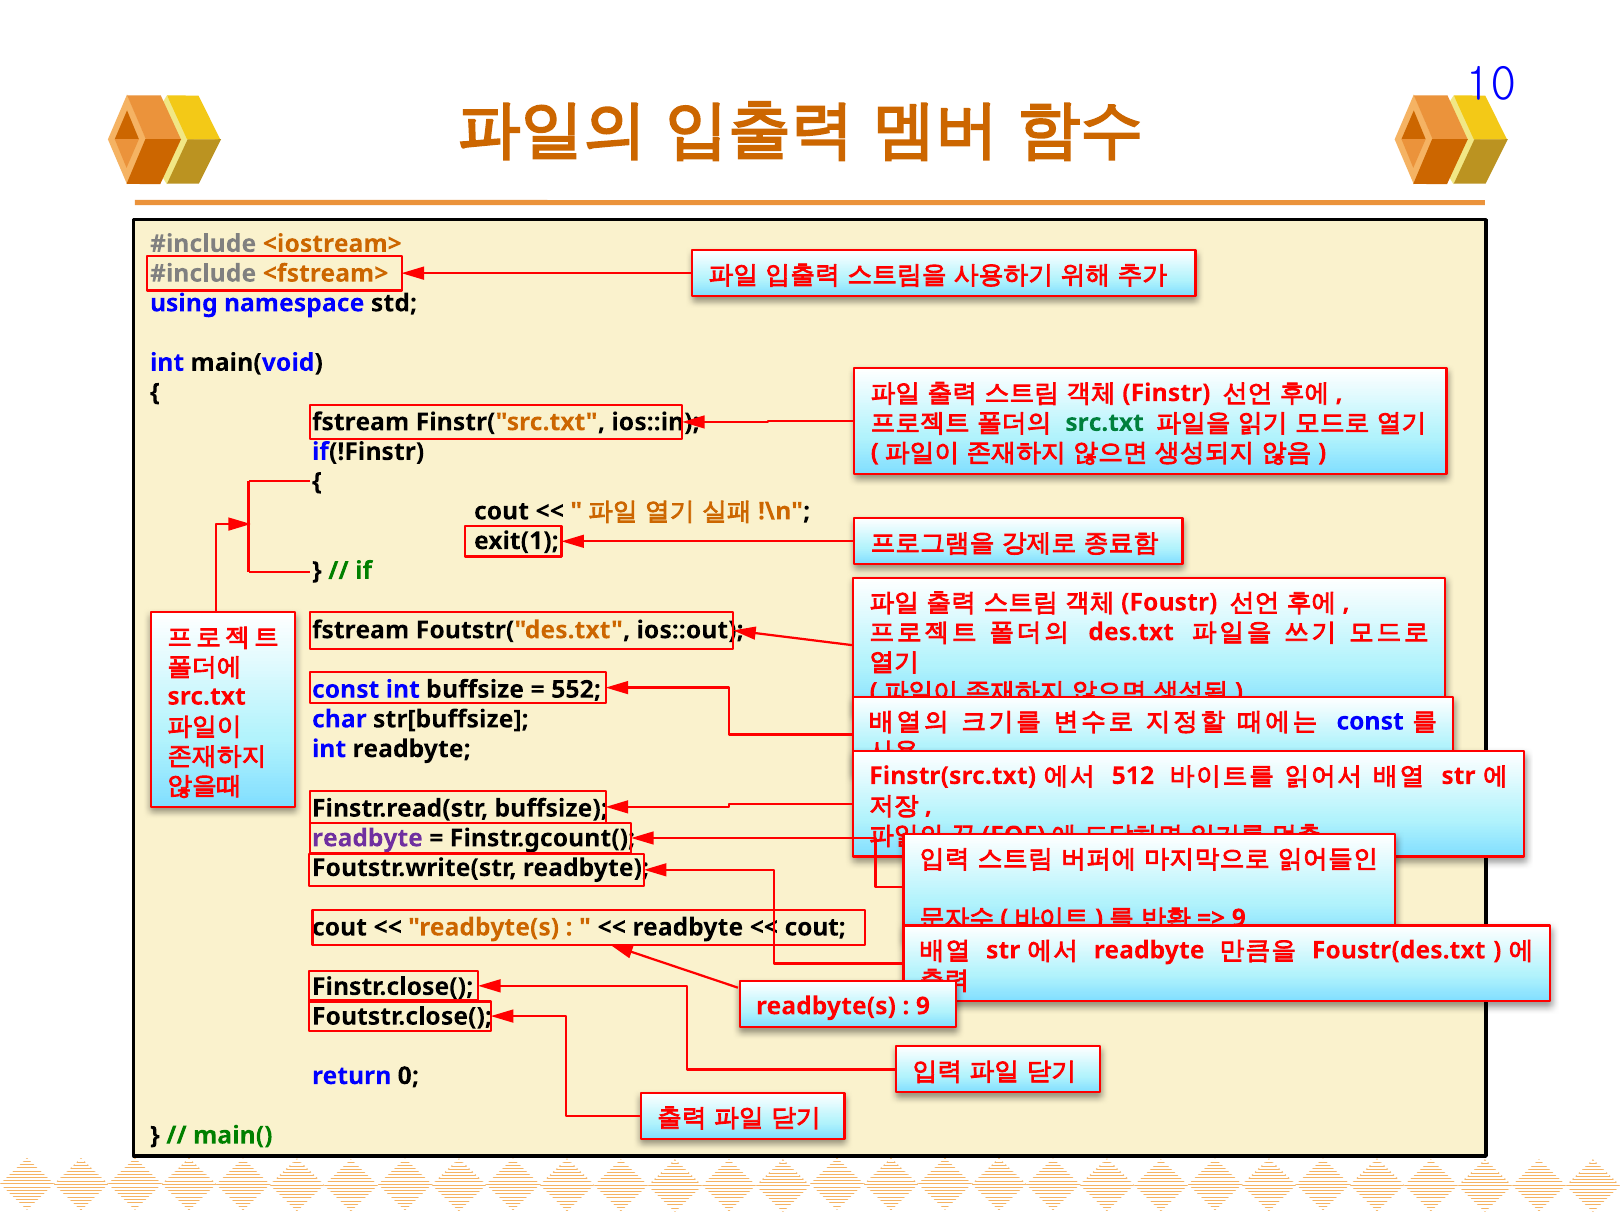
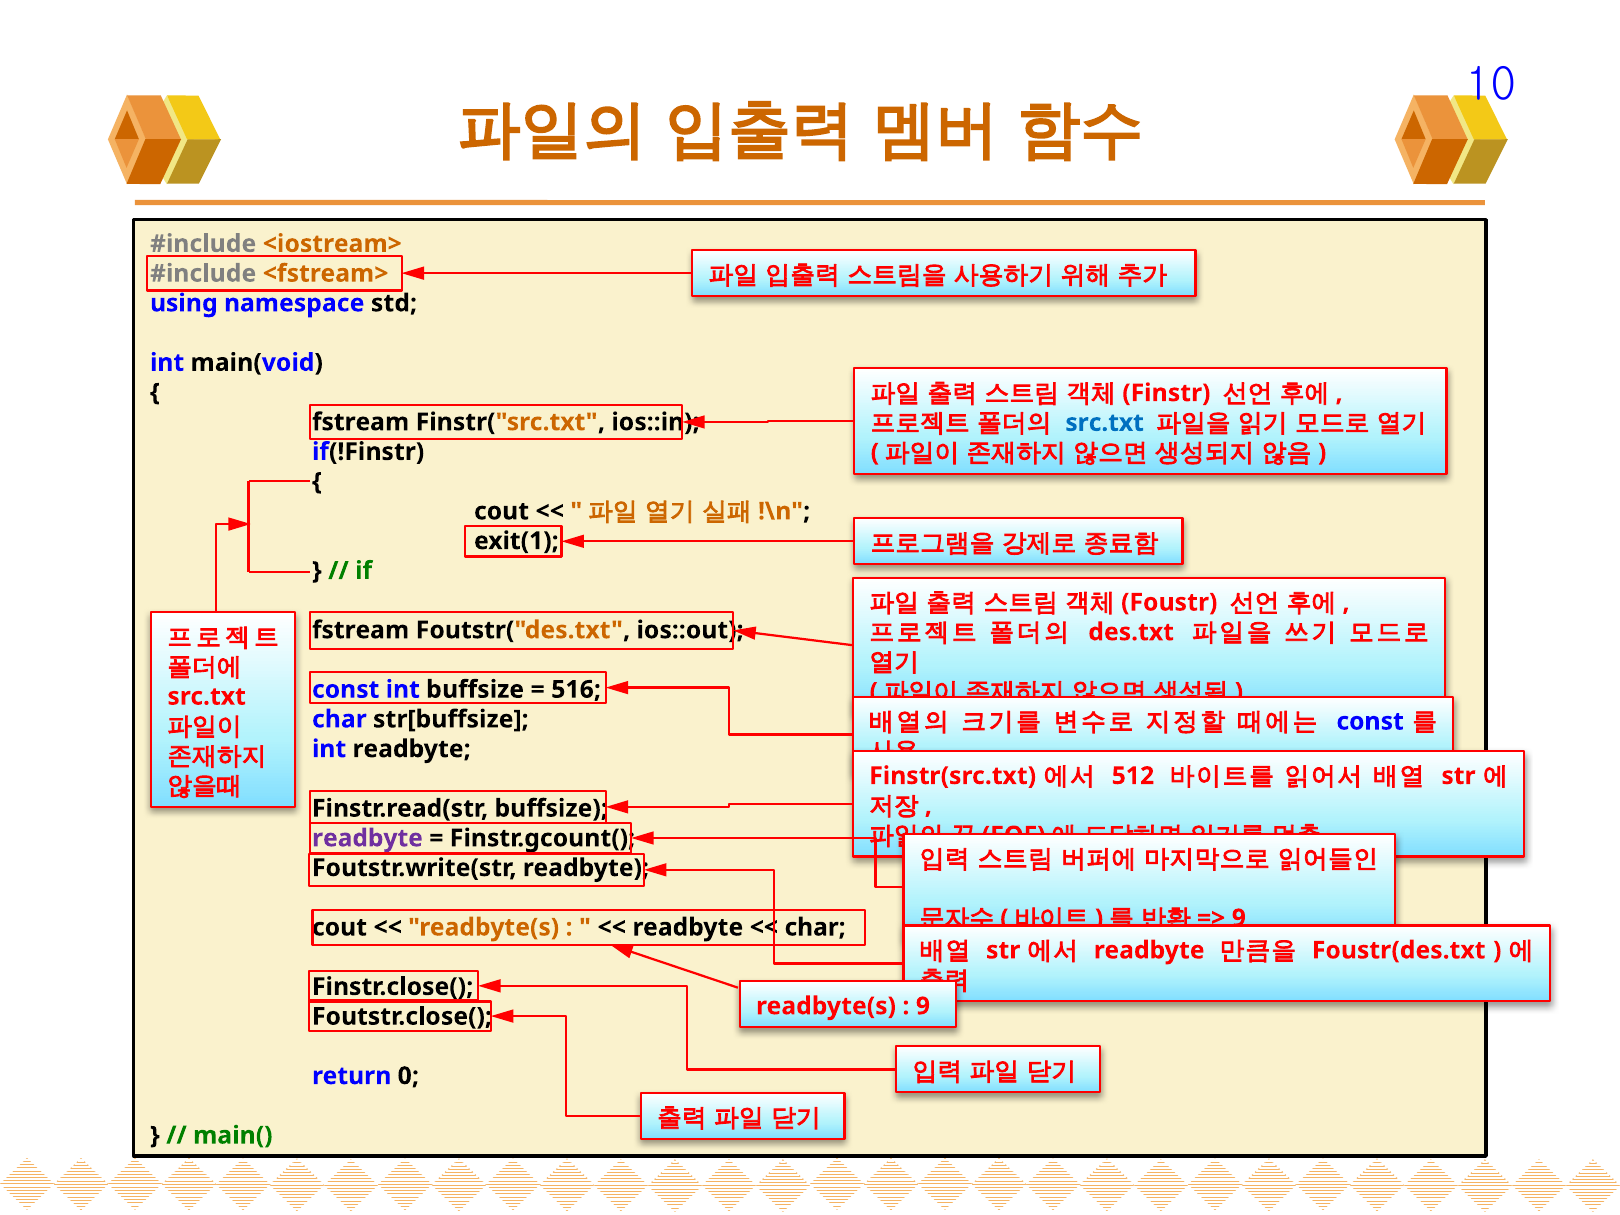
src.txt colour: green -> blue (1105, 423)
552: 552 -> 516 (576, 690)
cout: cout -> char (815, 927)
